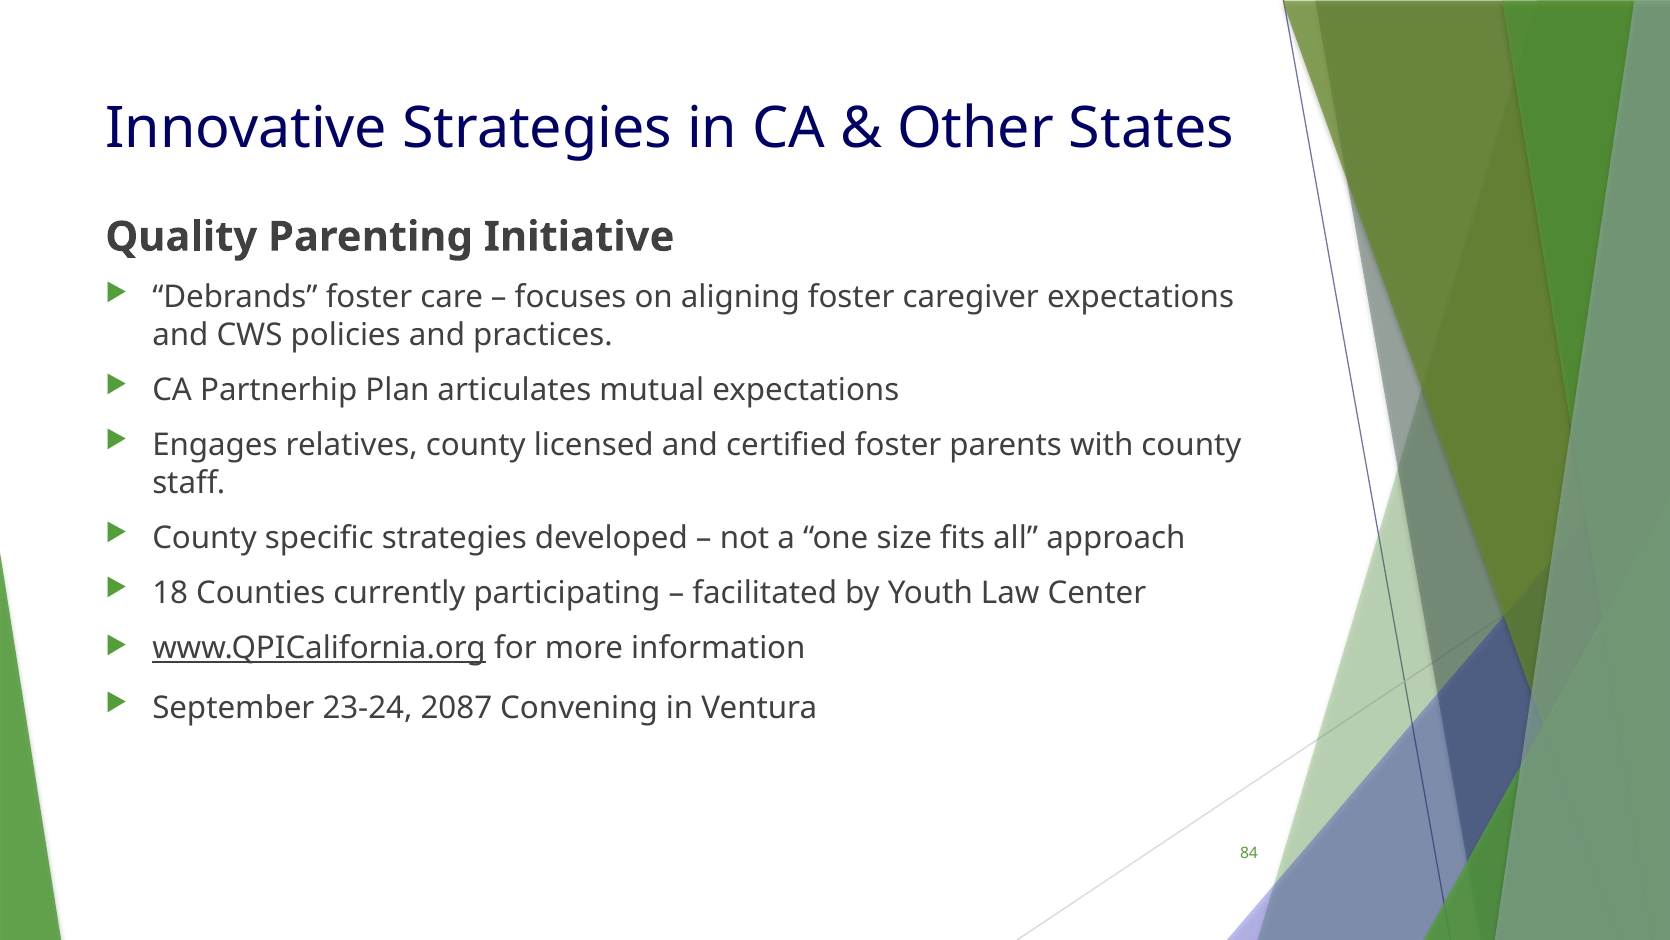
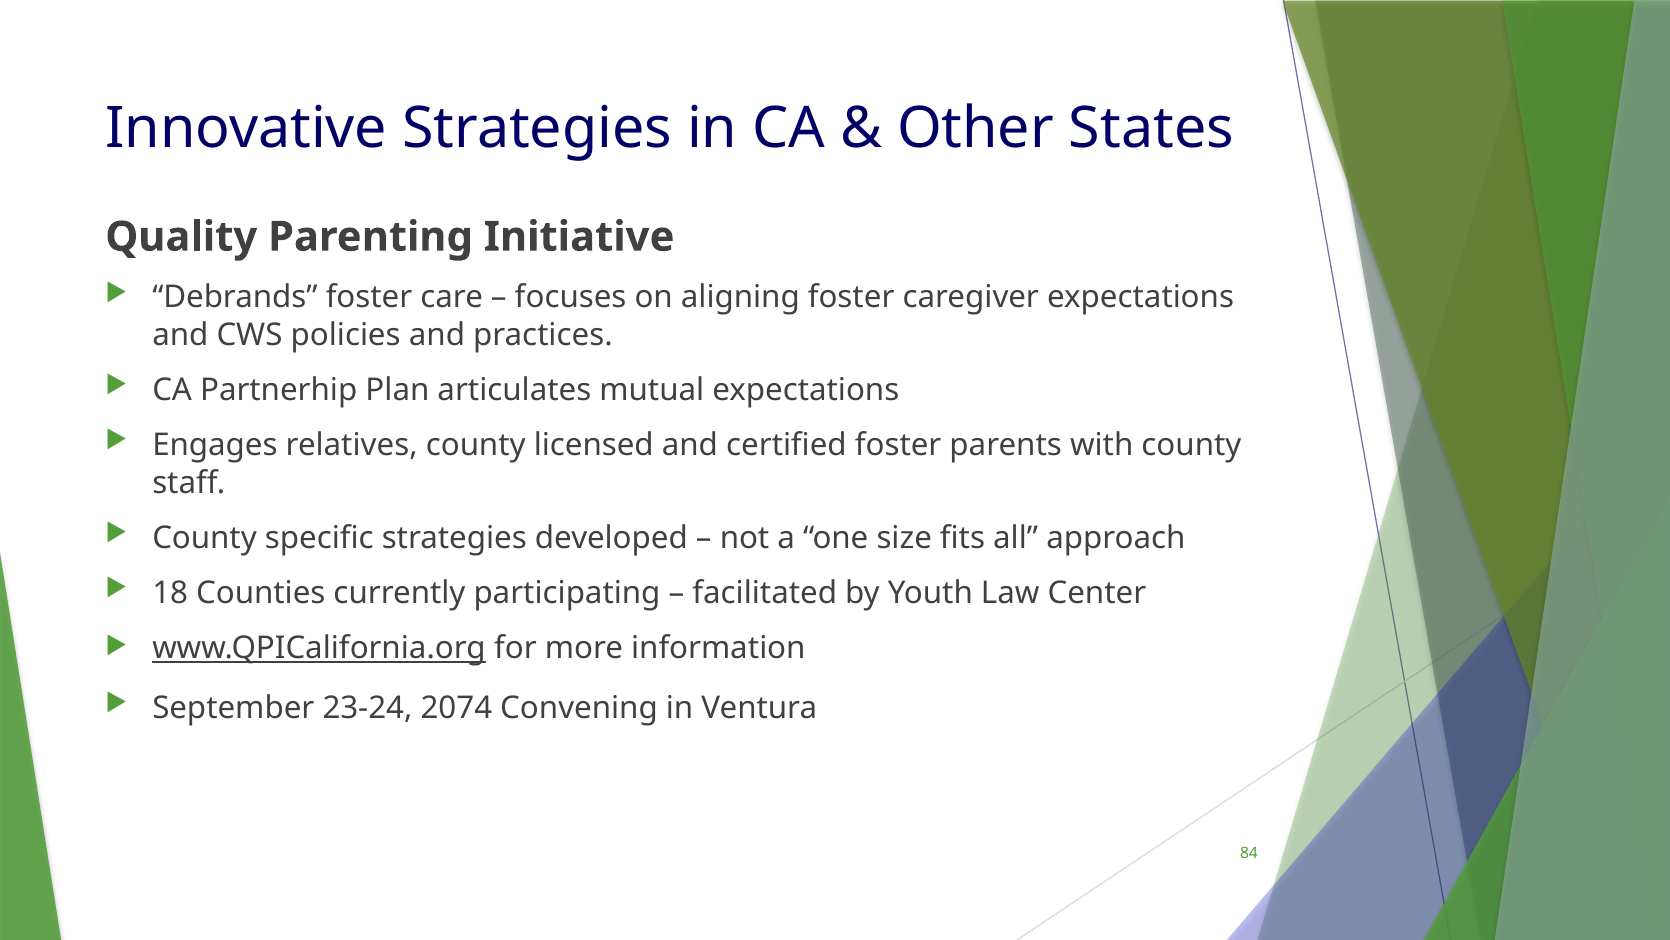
2087: 2087 -> 2074 (456, 707)
